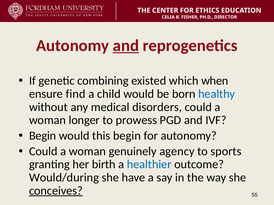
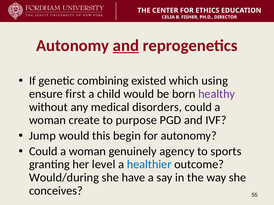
when: when -> using (215, 81)
find: find -> first (76, 94)
healthy colour: blue -> purple (217, 94)
longer: longer -> create (84, 120)
prowess: prowess -> purpose (136, 120)
Begin: Begin -> Jump (42, 136)
birth: birth -> level (104, 165)
conceives underline: present -> none (56, 191)
